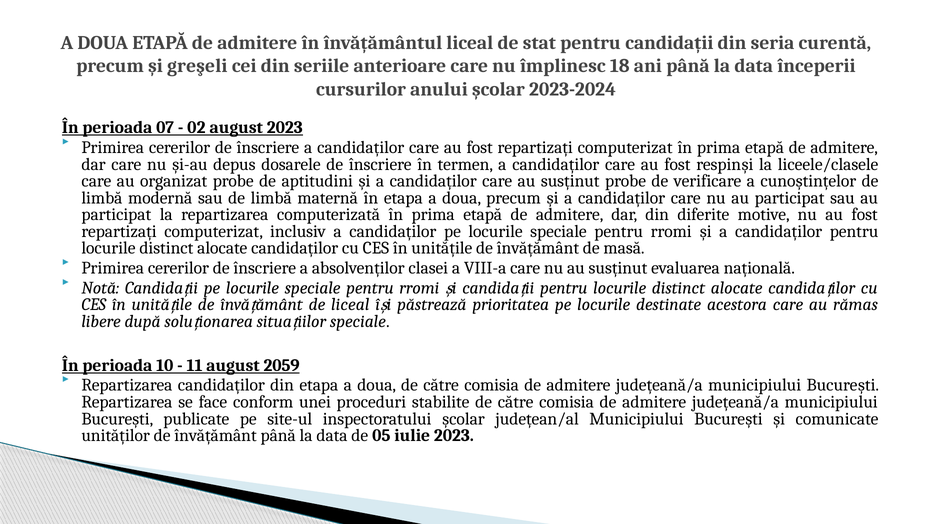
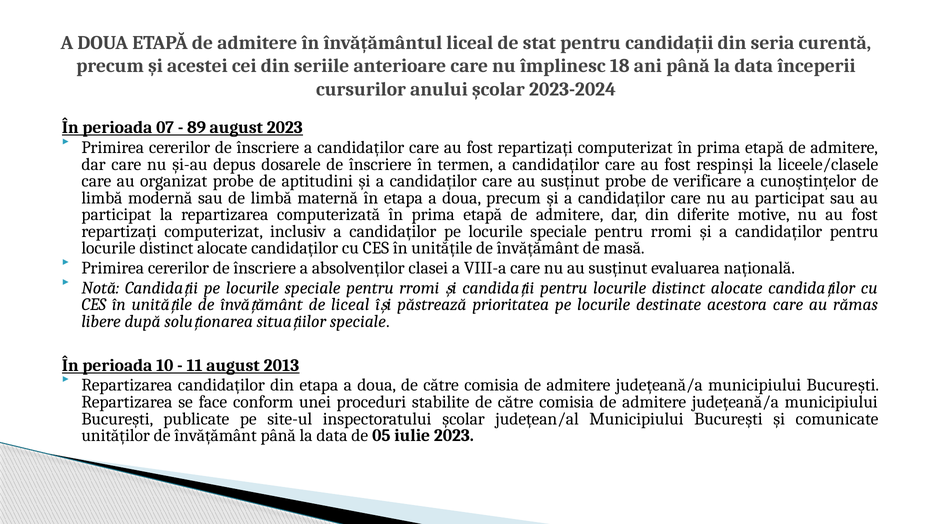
greşeli: greşeli -> acestei (197, 66)
02: 02 -> 89 (197, 128)
2059: 2059 -> 2013 (281, 366)
